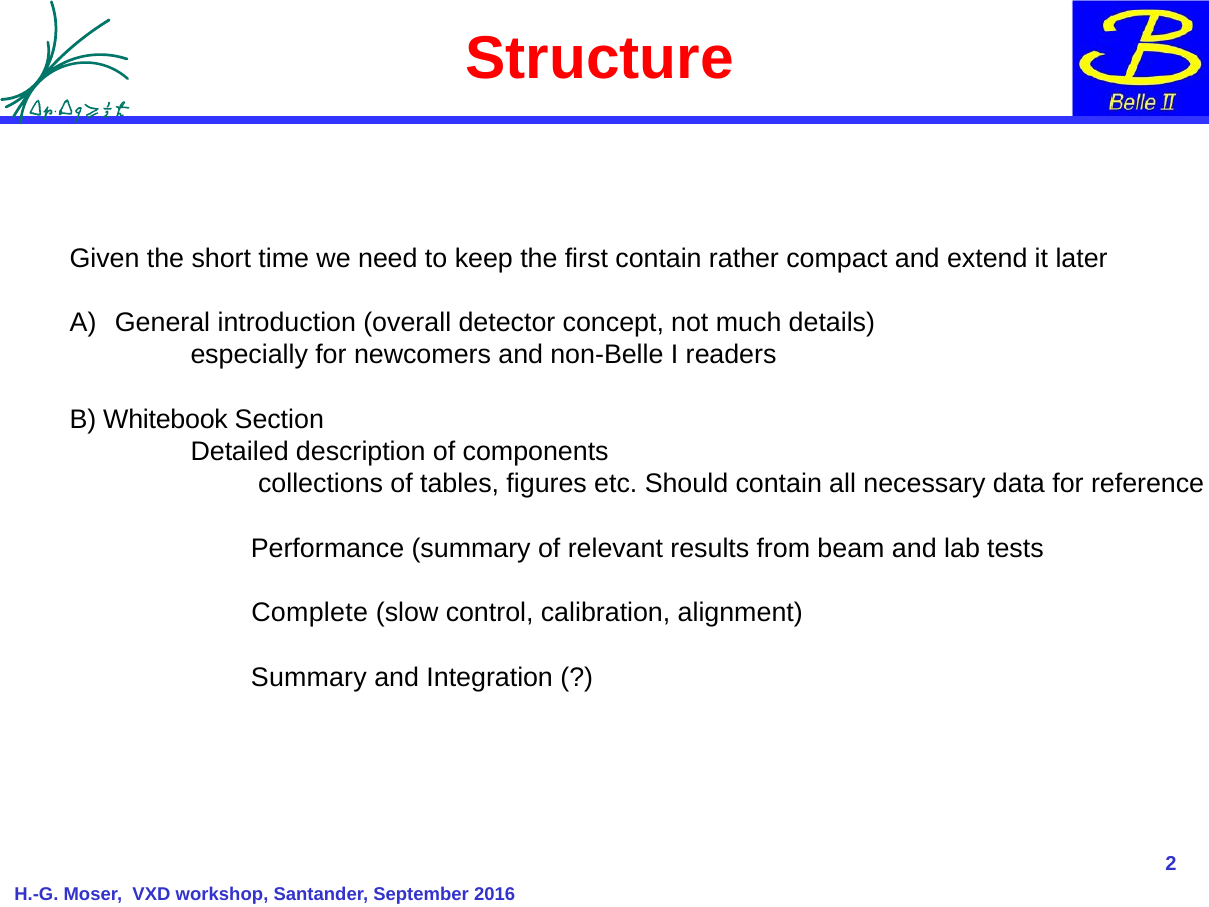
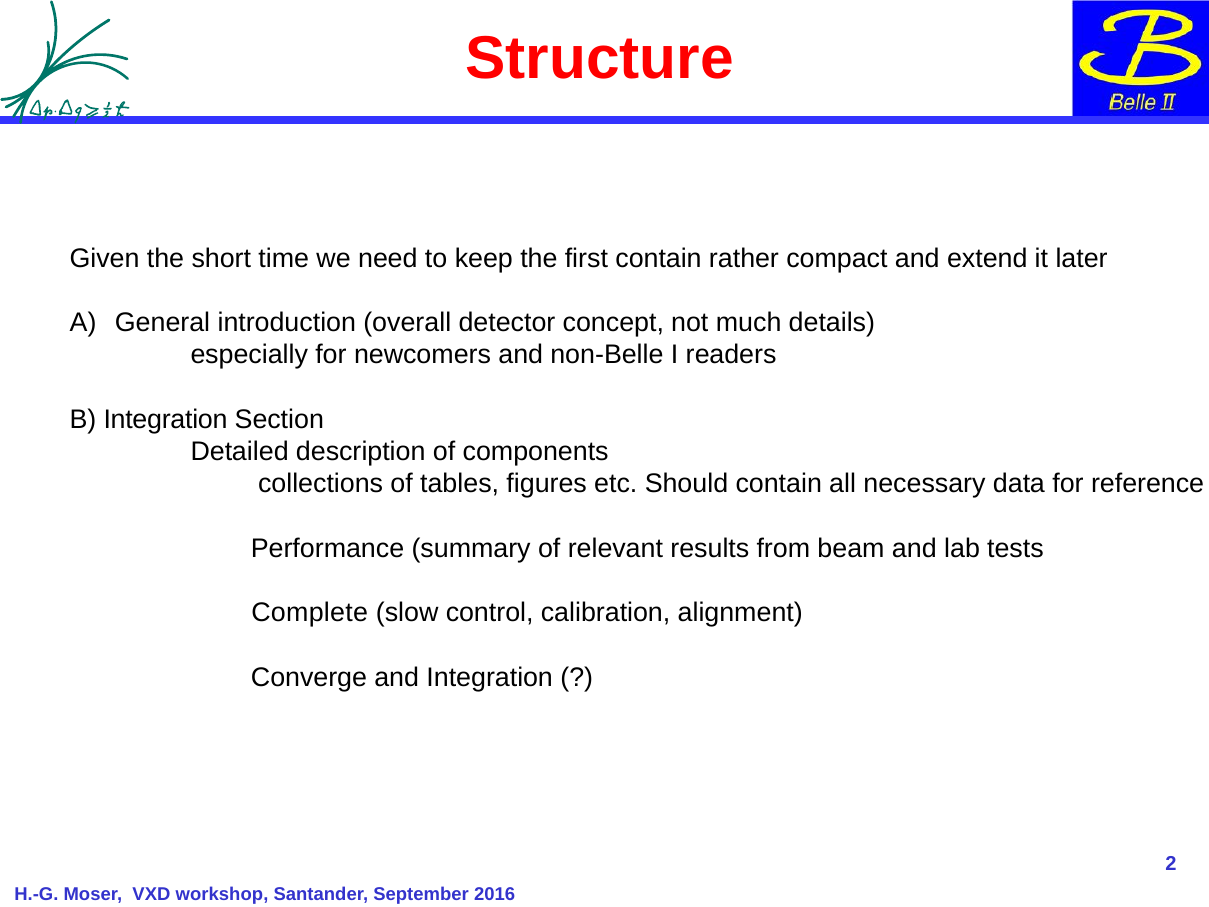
B Whitebook: Whitebook -> Integration (166, 419)
Summary: Summary -> Converge (309, 677)
